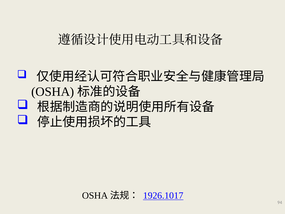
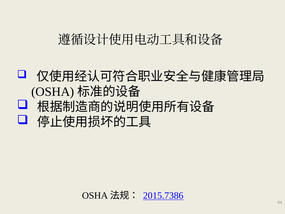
1926.1017: 1926.1017 -> 2015.7386 (163, 195)
